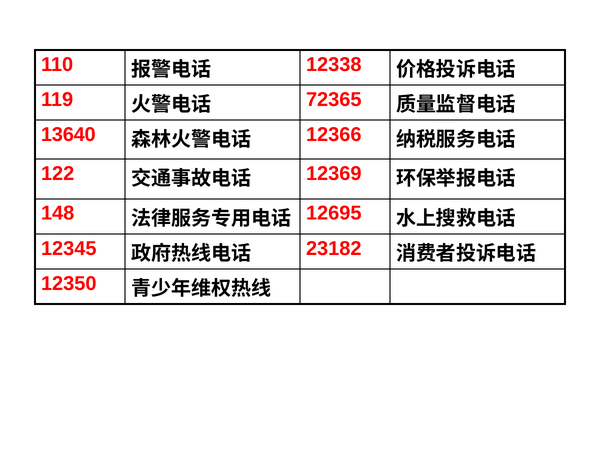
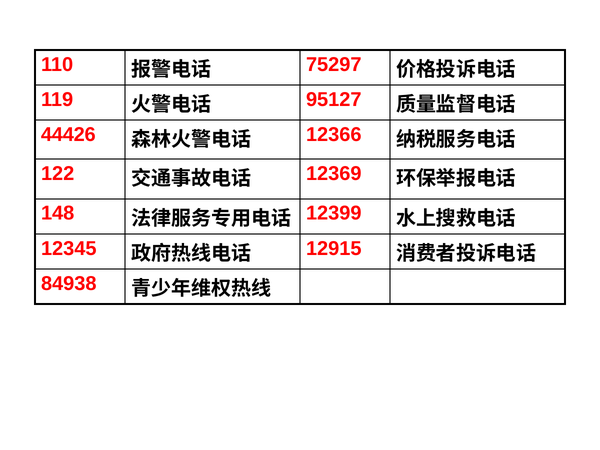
12338: 12338 -> 75297 (334, 65)
72365: 72365 -> 95127 (334, 100)
13640: 13640 -> 44426 (68, 135)
12695: 12695 -> 12399 (334, 213)
23182: 23182 -> 12915 (334, 248)
12350: 12350 -> 84938 (69, 283)
